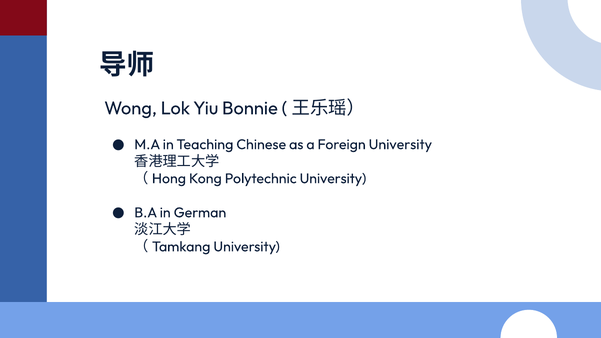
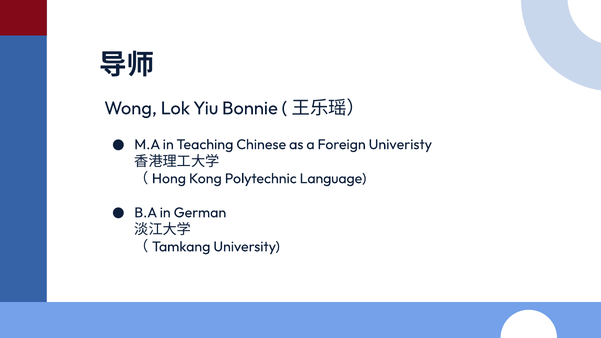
Foreign University: University -> Univeristy (400, 145)
Polytechnic University: University -> Language (333, 179)
